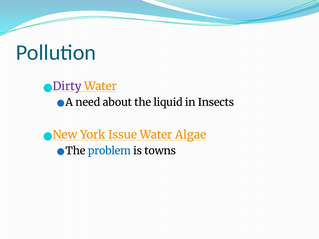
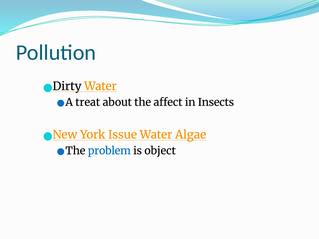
Dirty colour: purple -> black (67, 86)
need: need -> treat (88, 102)
liquid: liquid -> affect (168, 102)
towns: towns -> object (160, 151)
